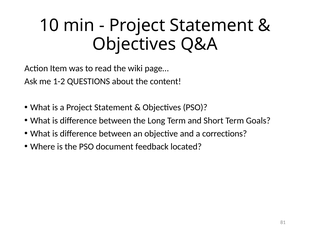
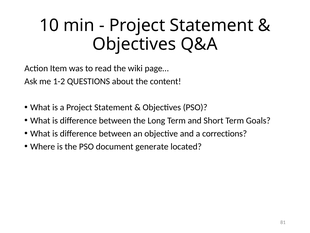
feedback: feedback -> generate (152, 146)
